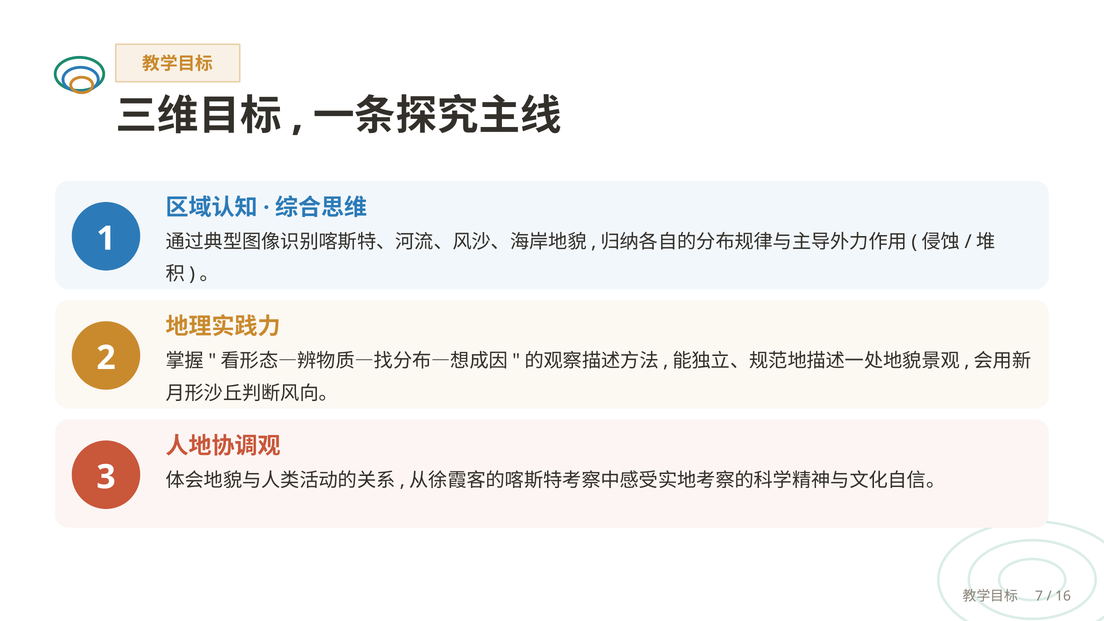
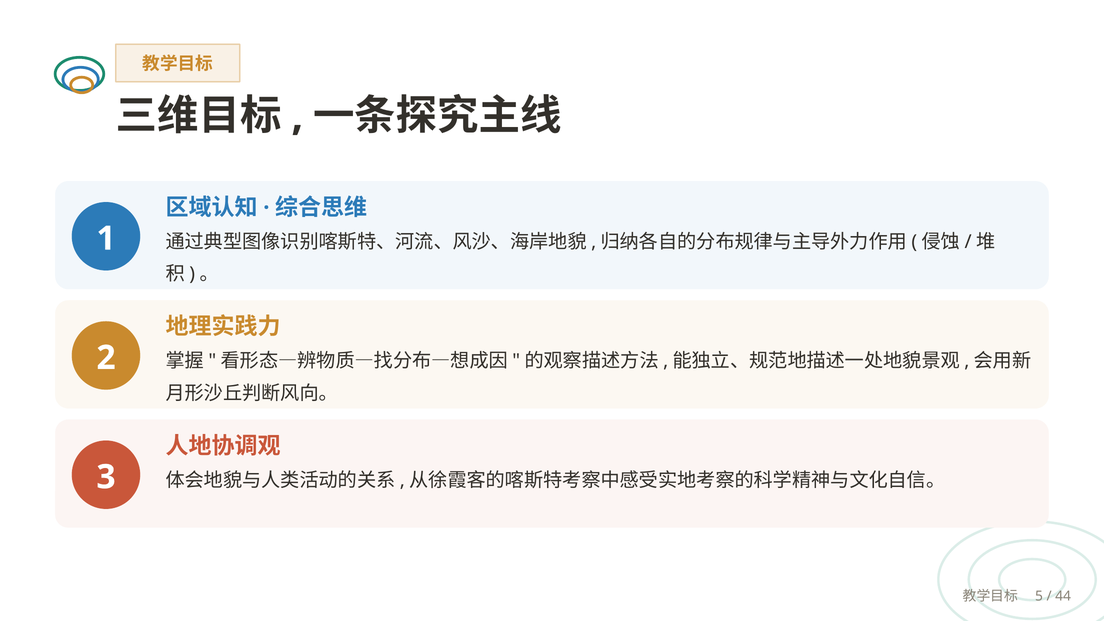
7: 7 -> 5 (1039, 596)
16: 16 -> 44 (1063, 596)
